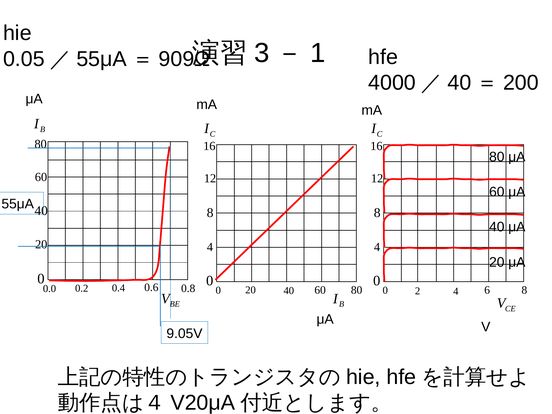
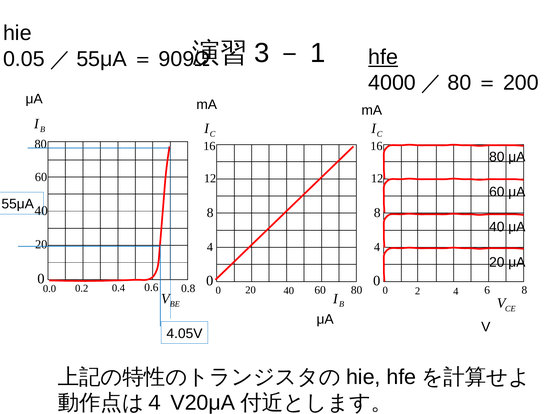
hfe underline: none -> present (383, 57)
40: 40 -> 80 (459, 83)
9.05V: 9.05V -> 4.05V (184, 333)
